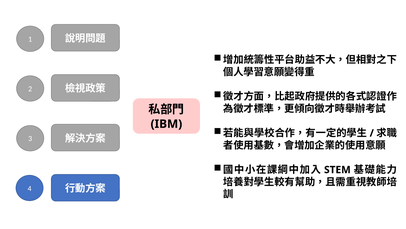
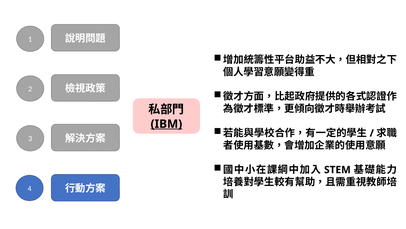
IBM underline: none -> present (166, 124)
